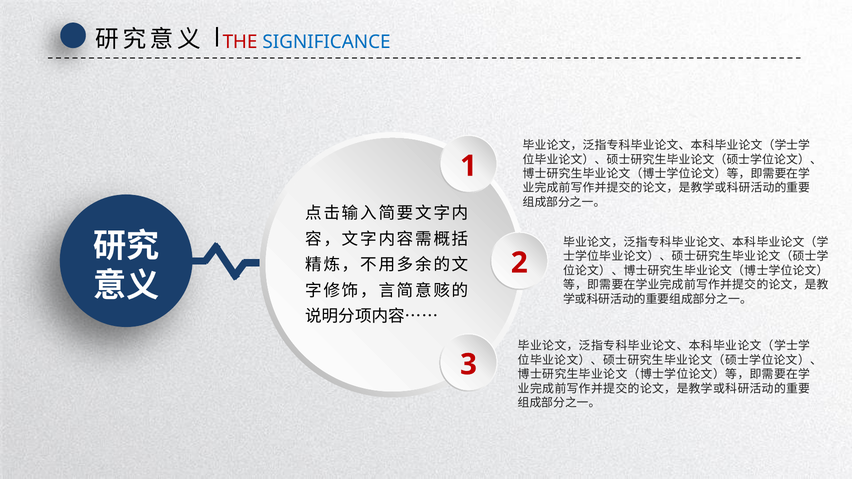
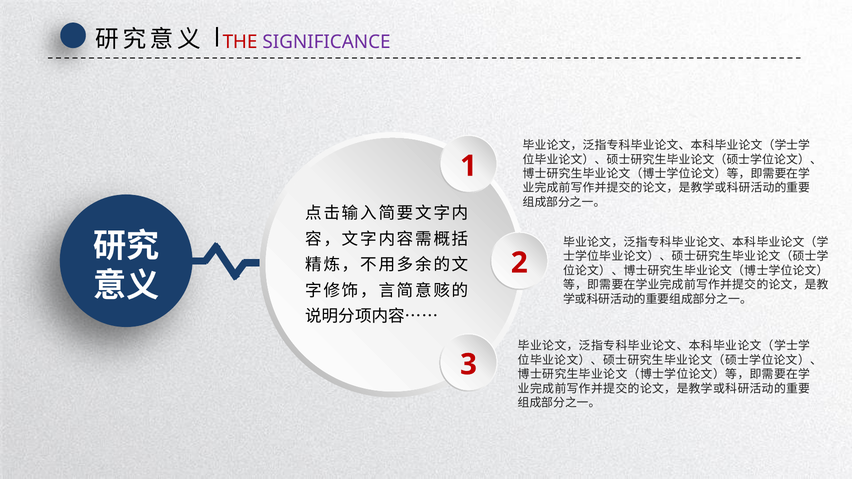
SIGNIFICANCE colour: blue -> purple (327, 42)
